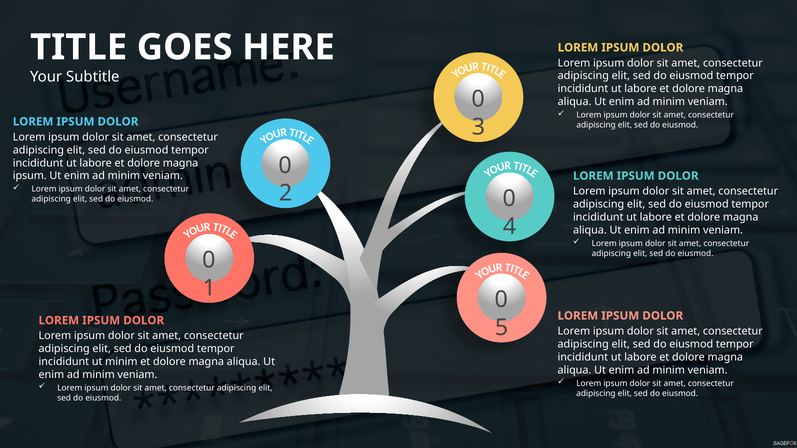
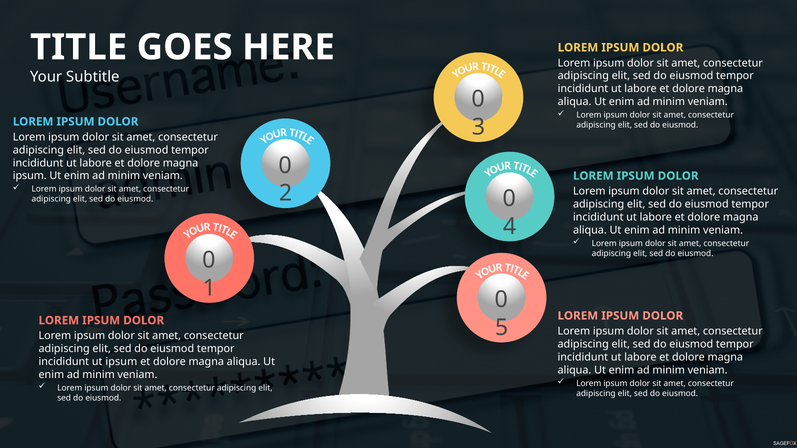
ut minim: minim -> ipsum (121, 362)
